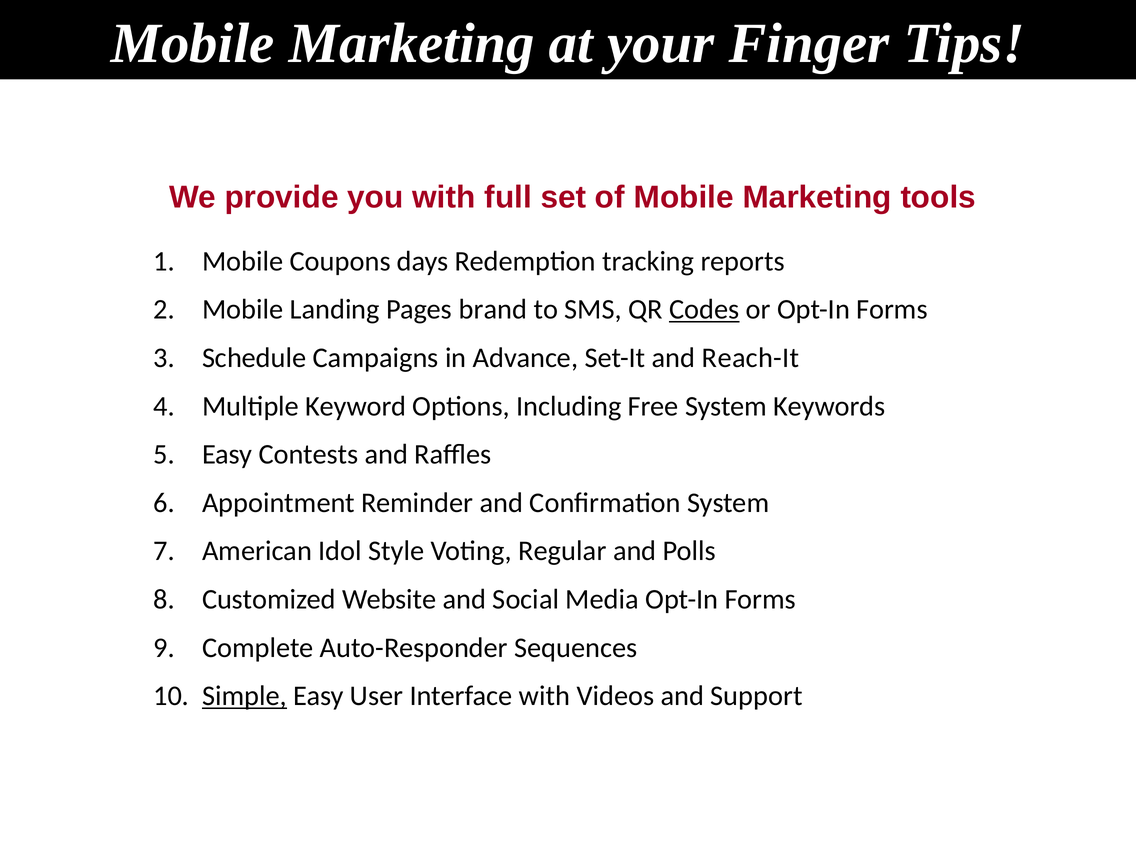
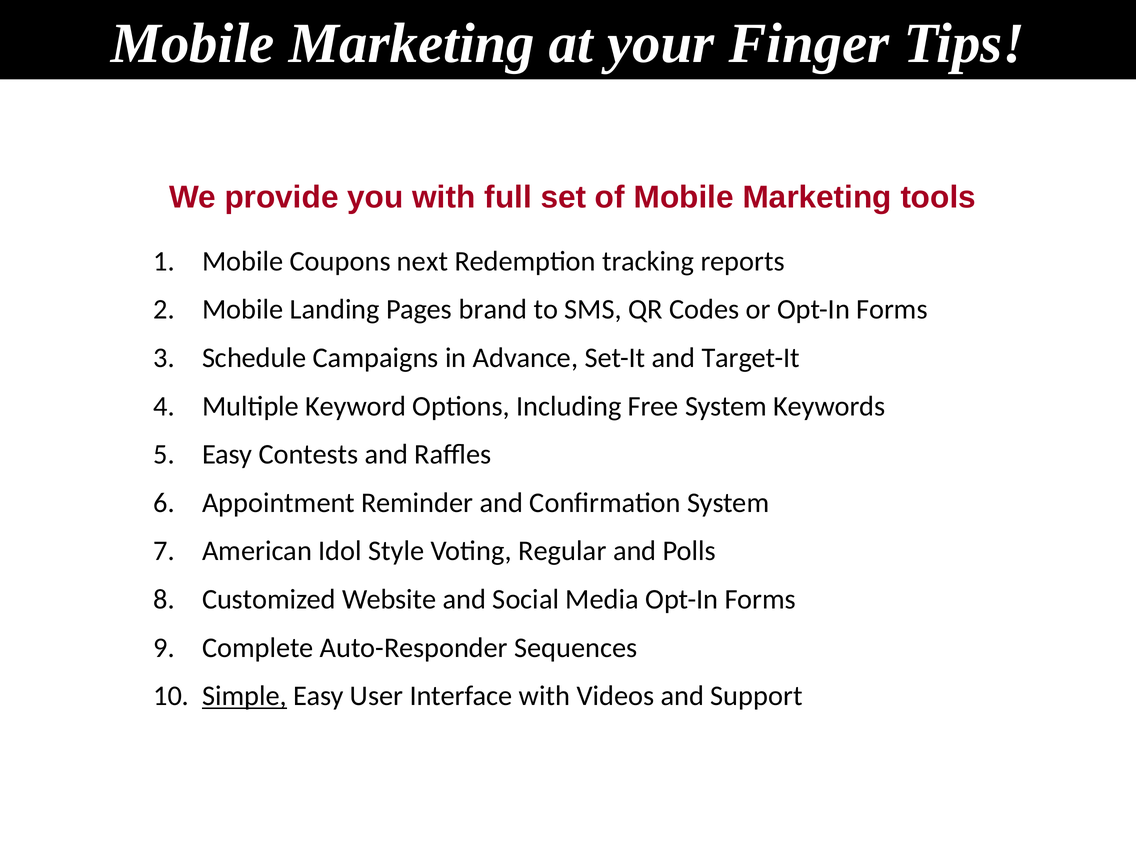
days: days -> next (422, 261)
Codes underline: present -> none (704, 310)
Reach-It: Reach-It -> Target-It (751, 358)
